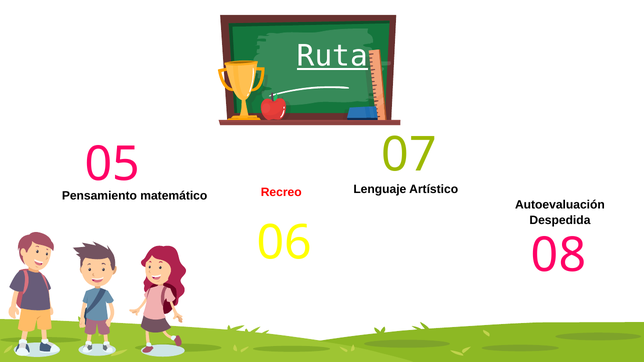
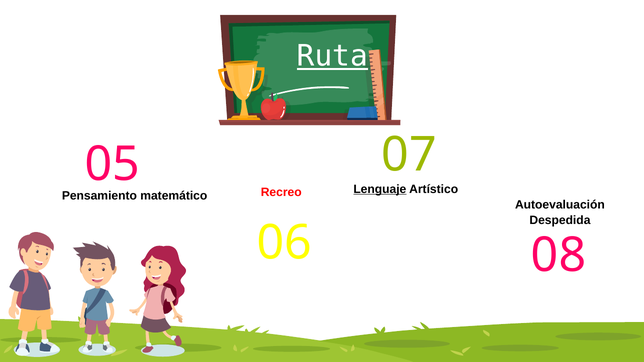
Lenguaje underline: none -> present (380, 189)
